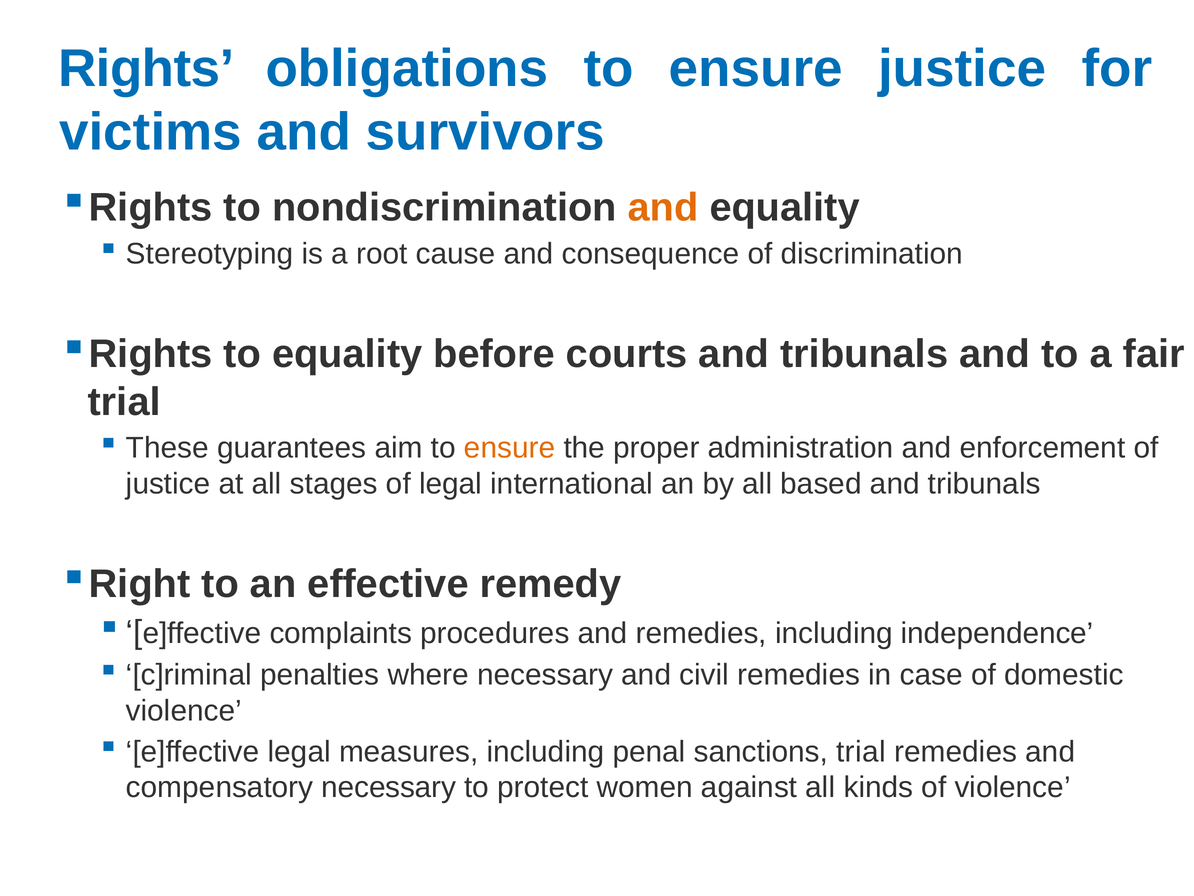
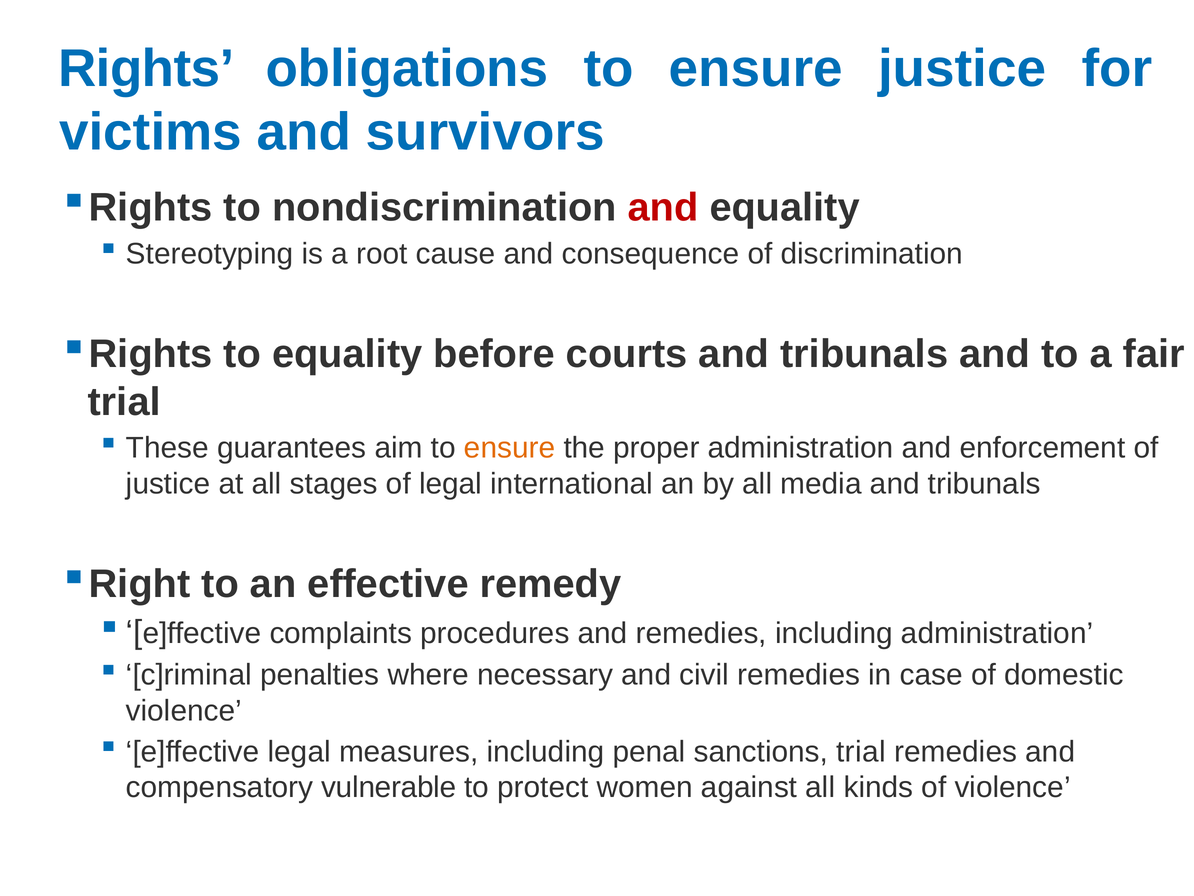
and colour: orange -> red (663, 208)
based: based -> media (821, 484)
including independence: independence -> administration (997, 633)
compensatory necessary: necessary -> vulnerable (389, 787)
